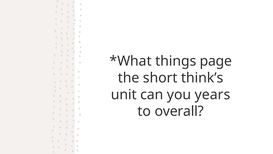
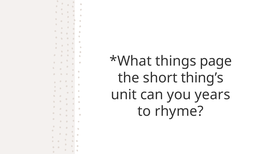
think’s: think’s -> thing’s (202, 78)
overall: overall -> rhyme (179, 111)
